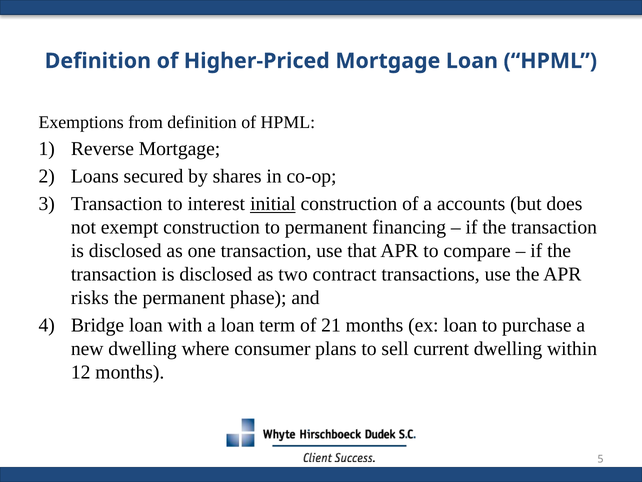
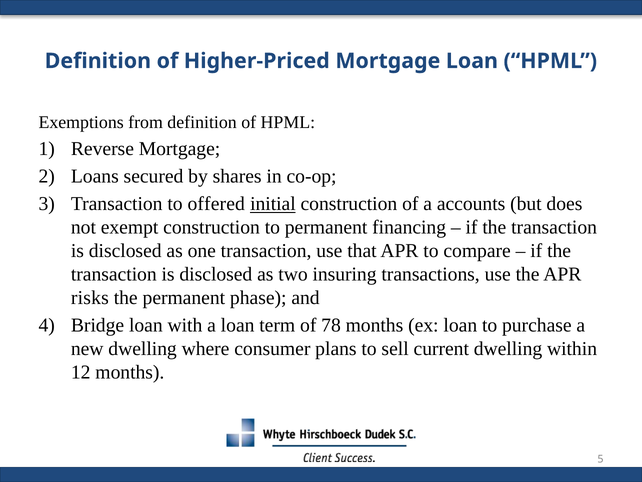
interest: interest -> offered (216, 204)
contract: contract -> insuring (345, 274)
21: 21 -> 78 (331, 325)
